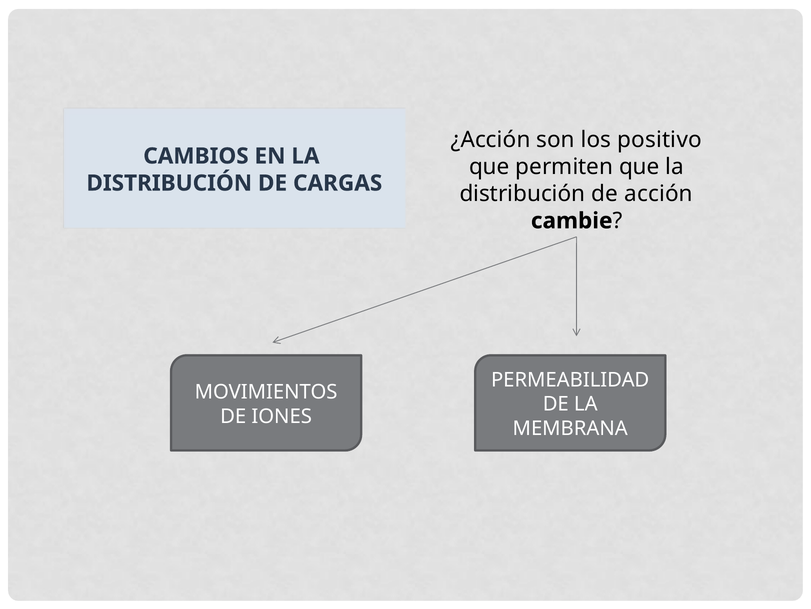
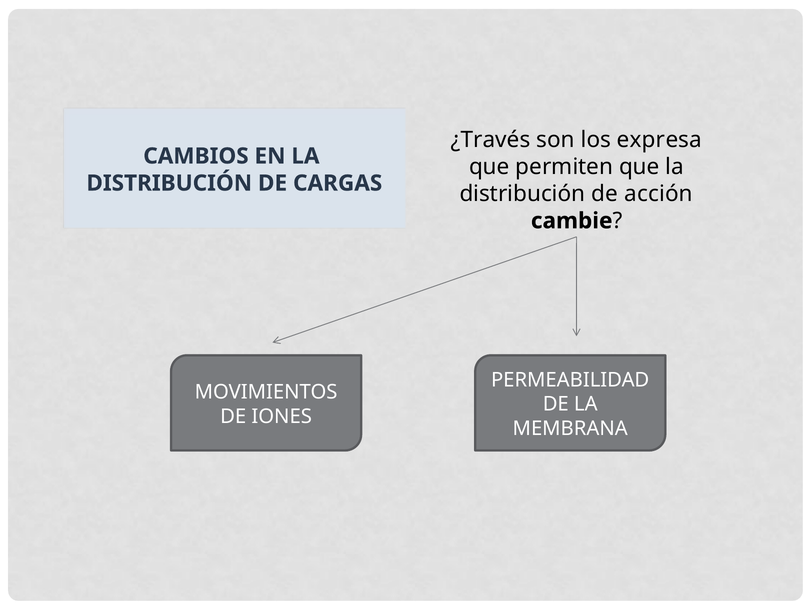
¿Acción: ¿Acción -> ¿Través (491, 139)
positivo: positivo -> expresa (659, 139)
